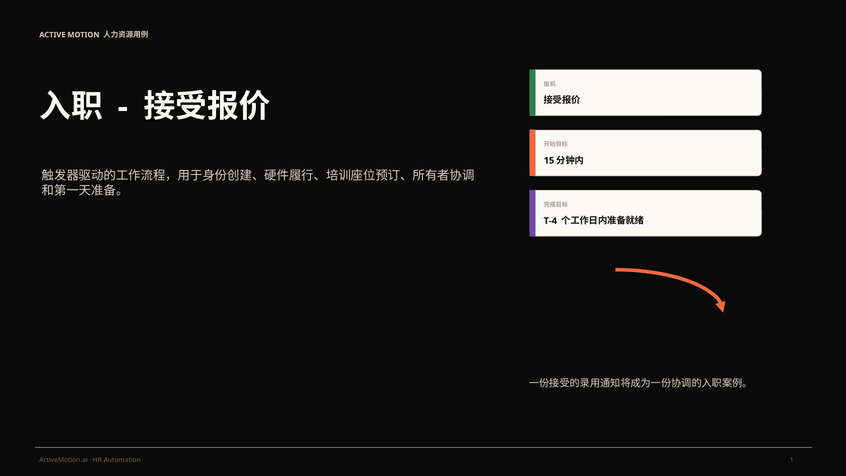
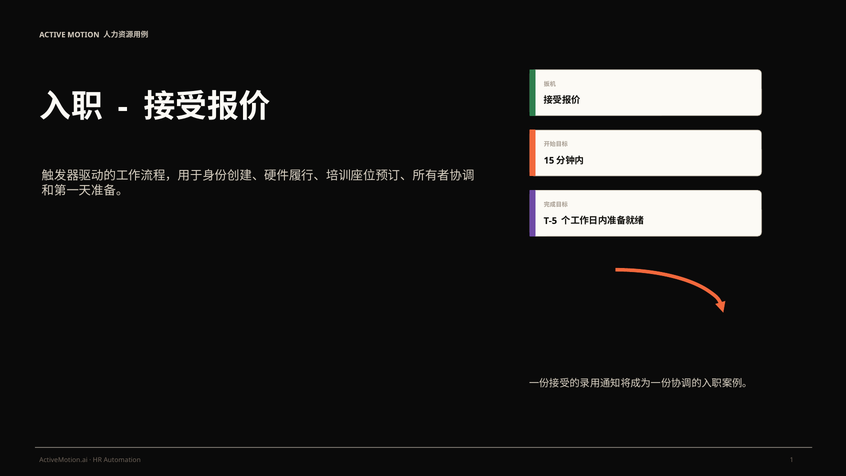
T-4: T-4 -> T-5 (550, 221)
